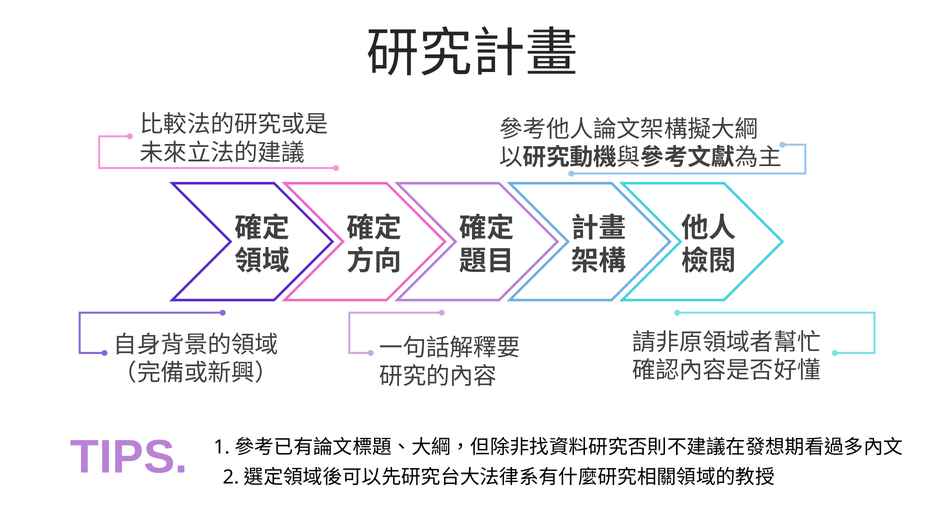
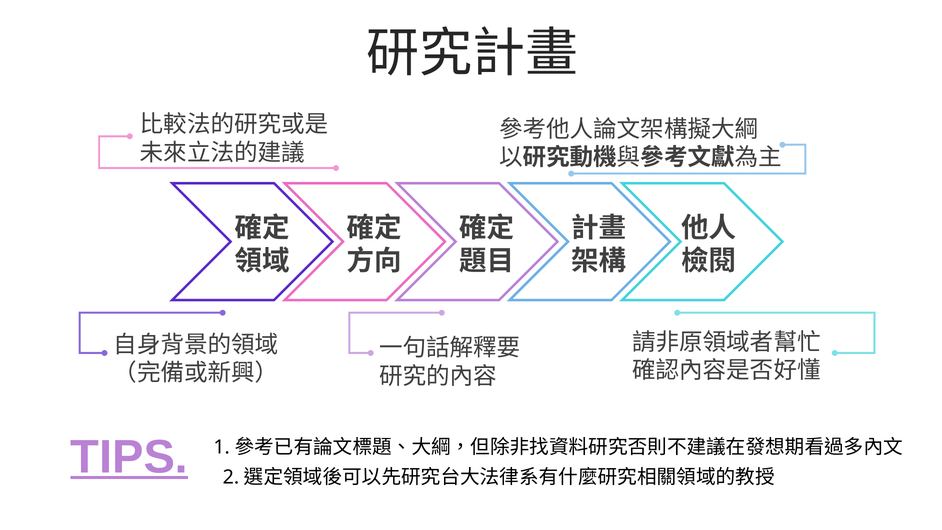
TIPS underline: none -> present (129, 457)
